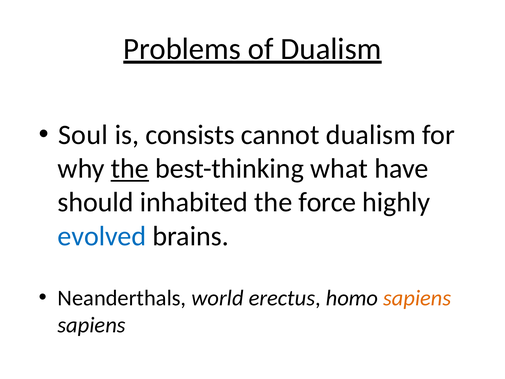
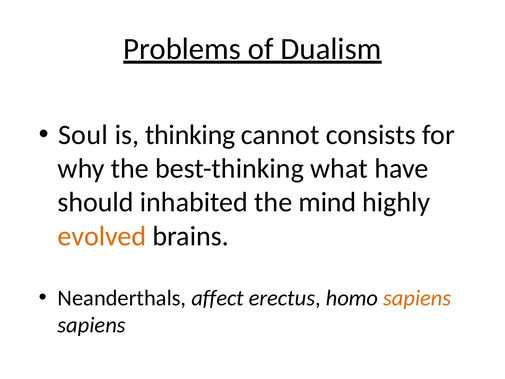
consists: consists -> thinking (190, 135)
cannot dualism: dualism -> consists (371, 135)
the underline: present -> none (130, 169)
force: force -> mind (327, 202)
evolved colour: blue -> orange (102, 236)
world: world -> affect (218, 298)
